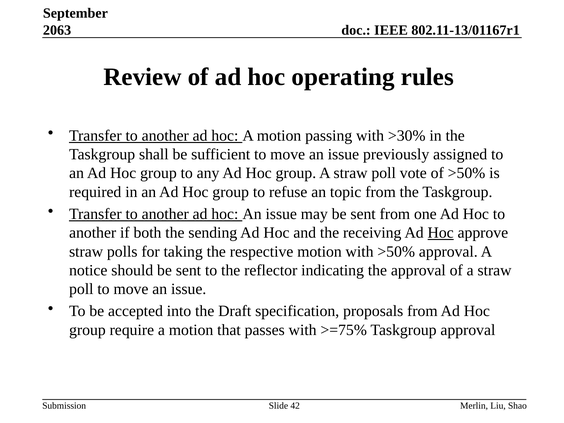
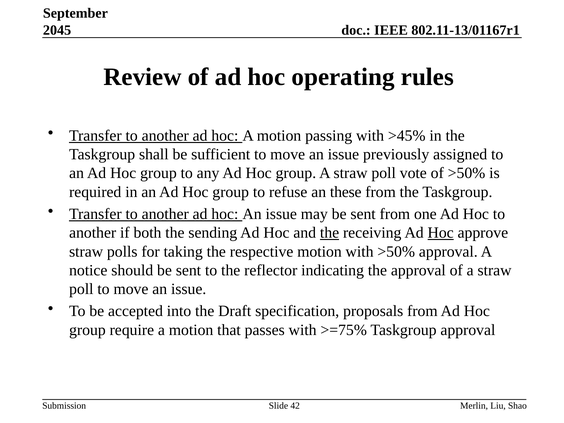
2063: 2063 -> 2045 (57, 30)
>30%: >30% -> >45% (407, 136)
topic: topic -> these (346, 192)
the underline: none -> present (330, 233)
